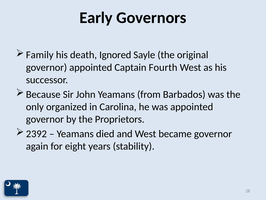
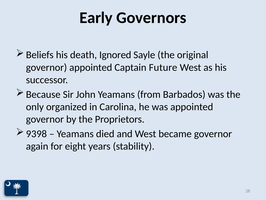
Family: Family -> Beliefs (40, 55)
Fourth: Fourth -> Future (163, 67)
2392: 2392 -> 9398 (36, 133)
